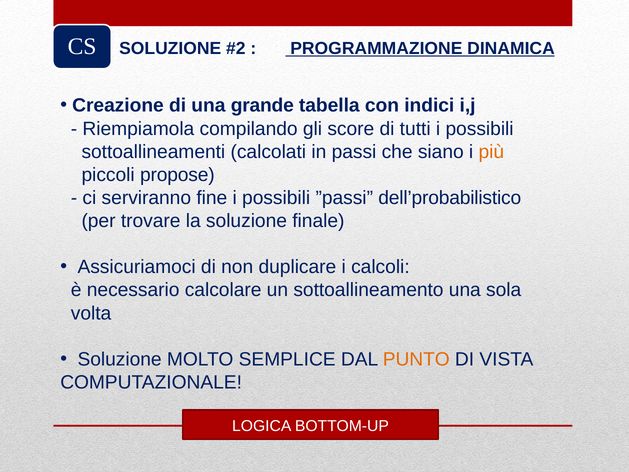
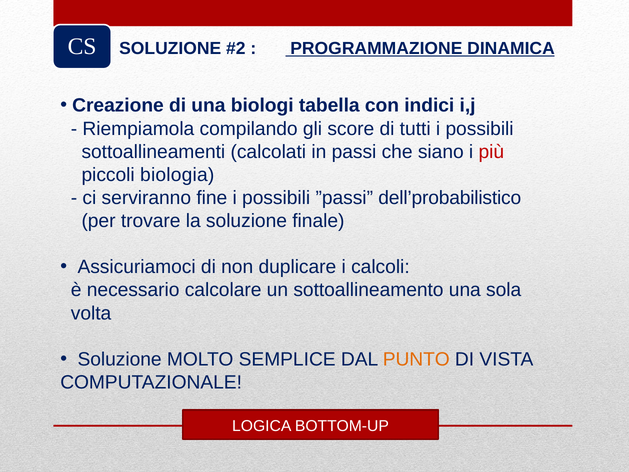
grande: grande -> biologi (262, 106)
più colour: orange -> red (491, 152)
propose: propose -> biologia (177, 175)
